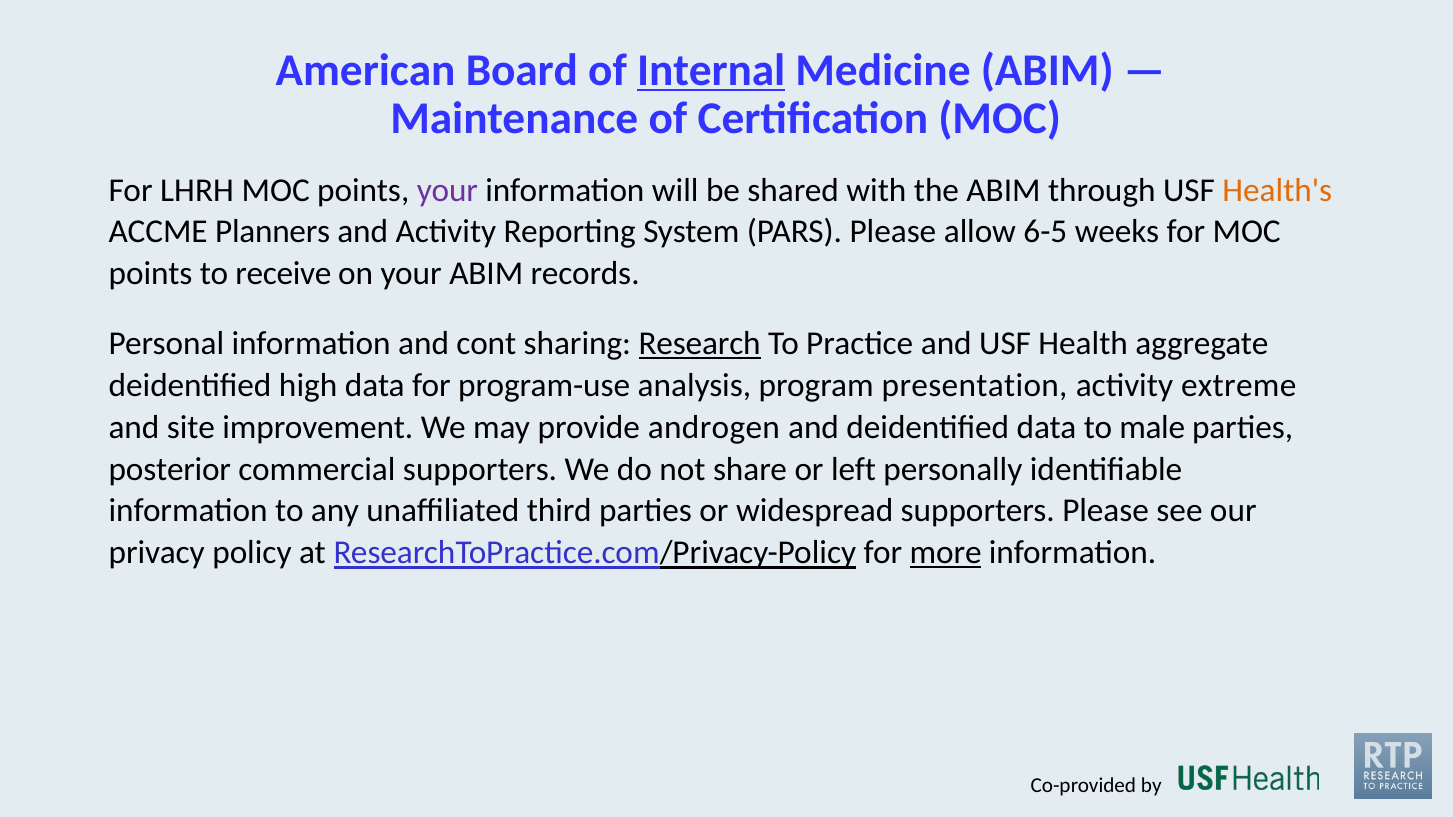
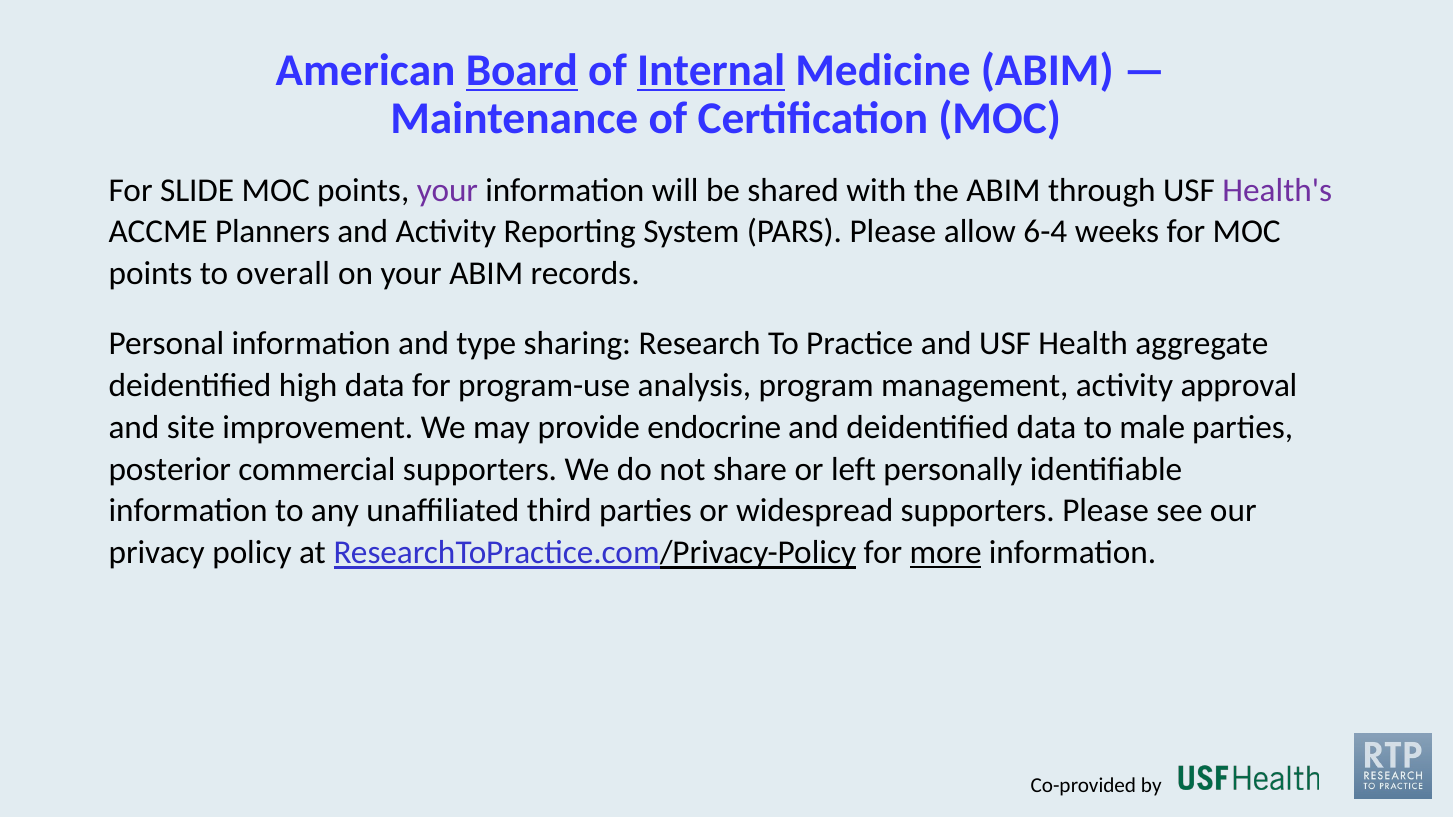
Board underline: none -> present (522, 71)
LHRH: LHRH -> SLIDE (197, 190)
Health's colour: orange -> purple (1277, 190)
6-5: 6-5 -> 6-4 (1045, 232)
receive: receive -> overall (283, 274)
cont: cont -> type (486, 343)
Research underline: present -> none (700, 343)
presentation: presentation -> management (975, 385)
extreme: extreme -> approval (1239, 385)
androgen: androgen -> endocrine (714, 427)
